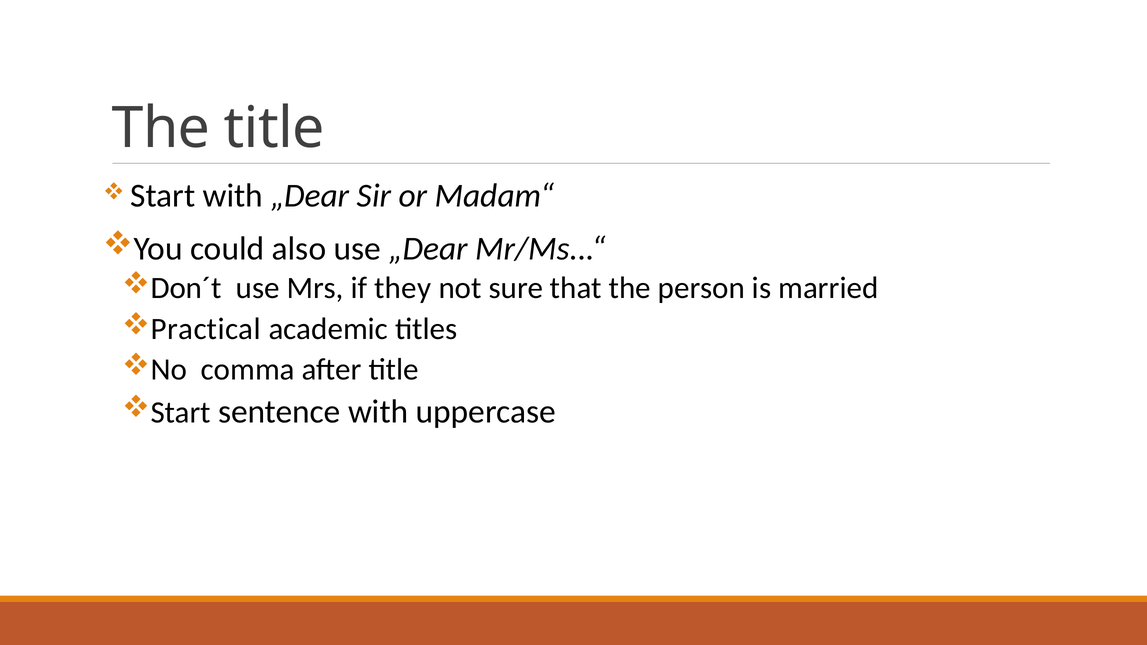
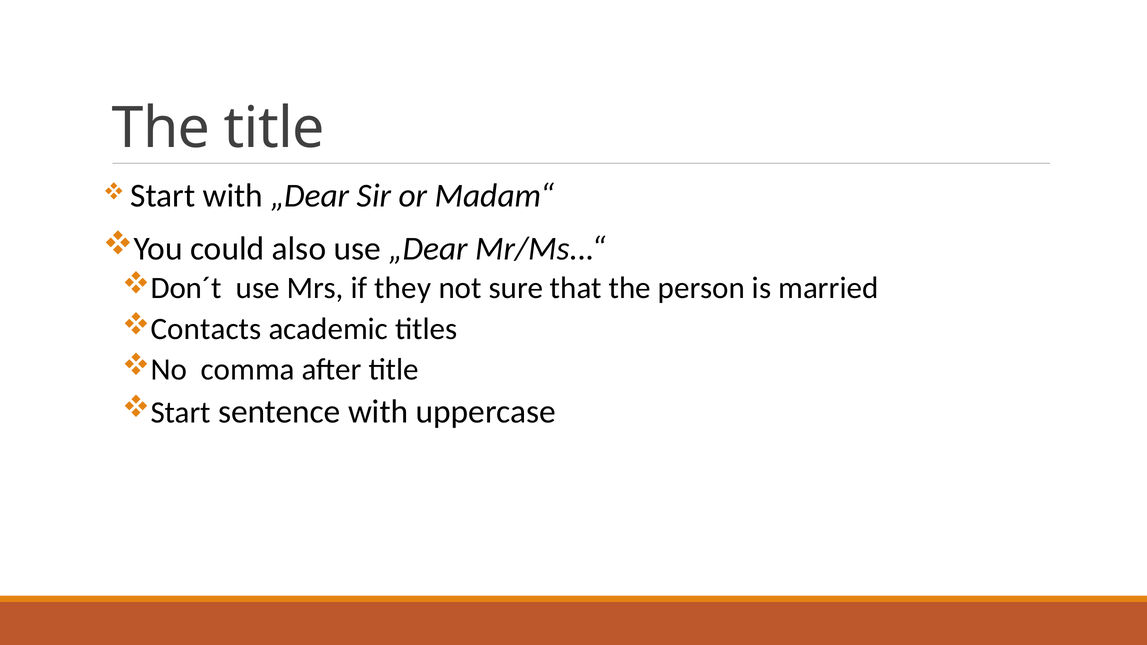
Practical: Practical -> Contacts (206, 329)
